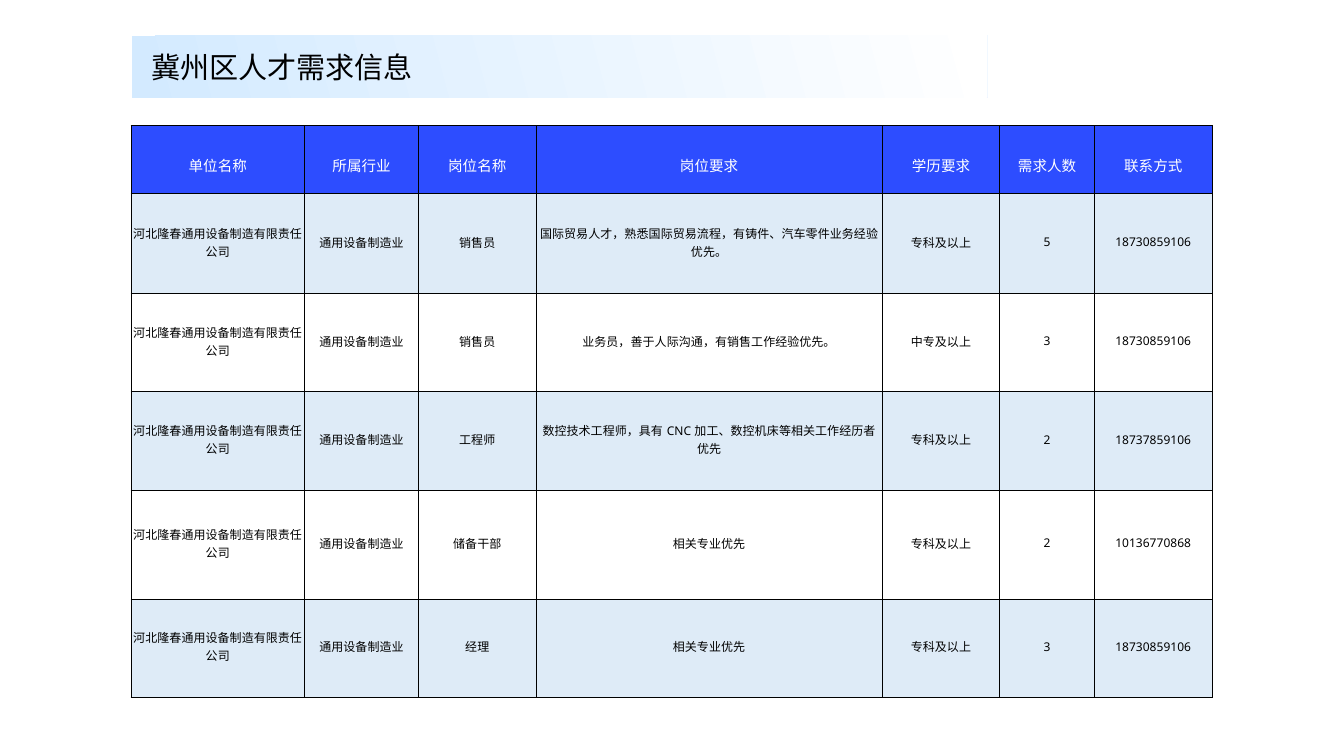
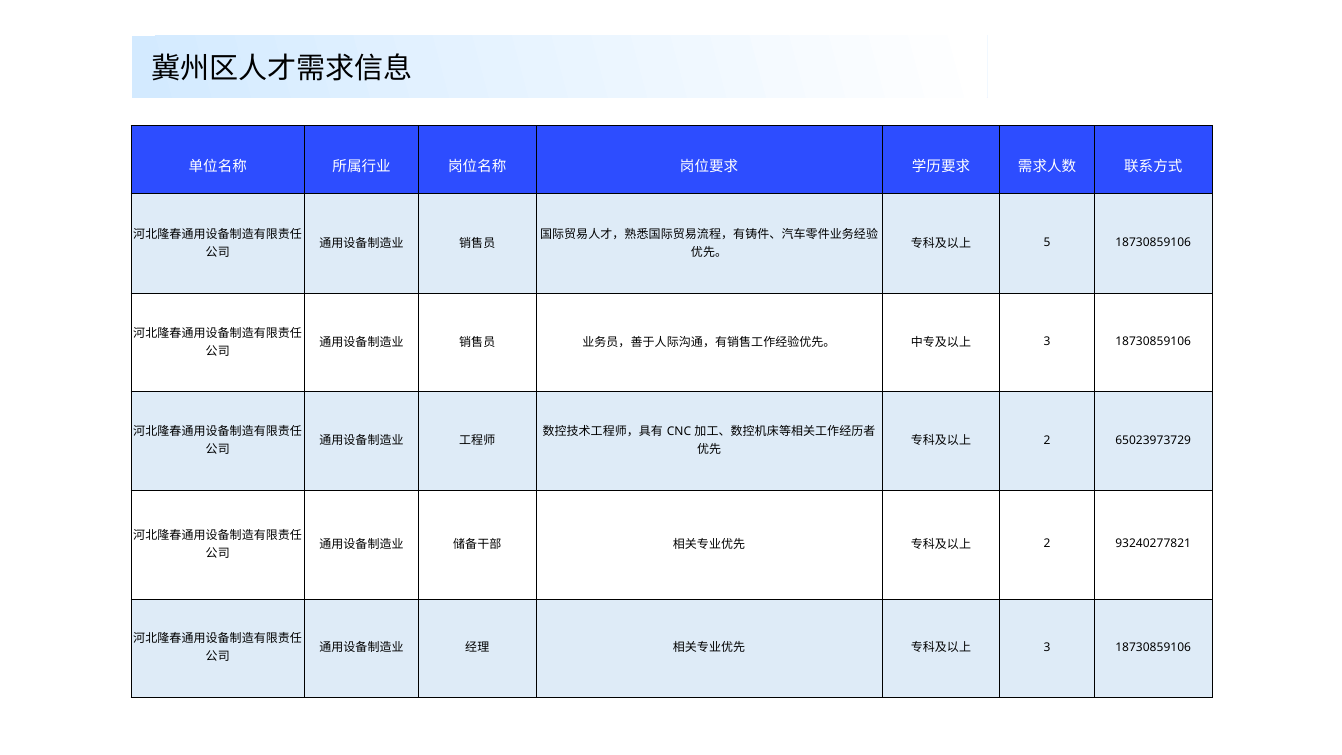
18737859106: 18737859106 -> 65023973729 (1153, 440)
10136770868: 10136770868 -> 93240277821 (1153, 544)
